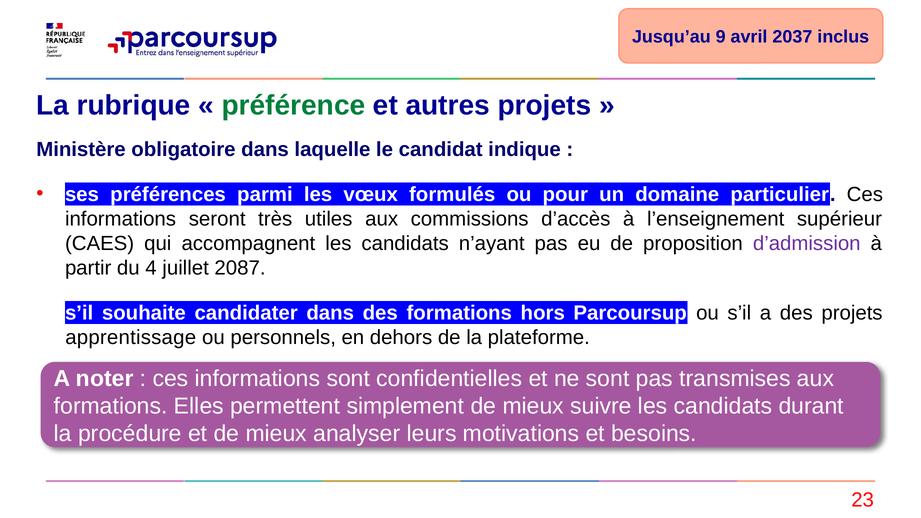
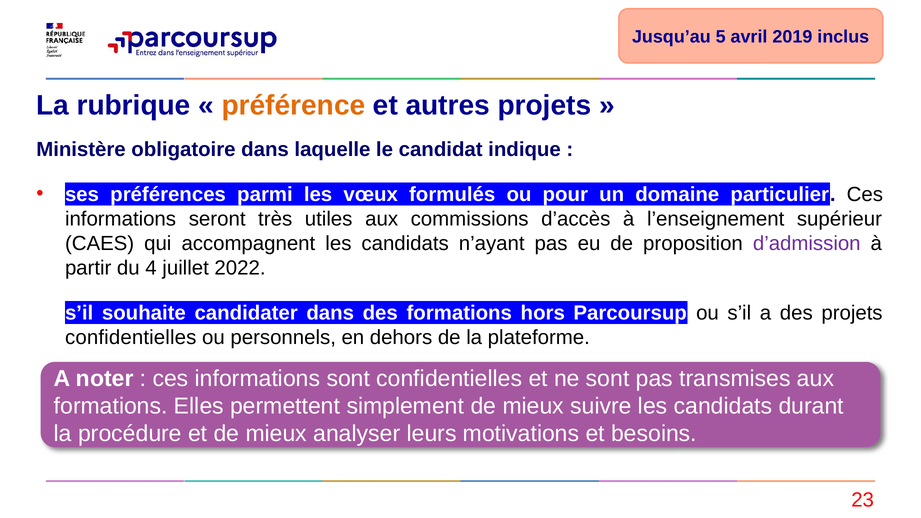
9: 9 -> 5 (721, 37)
2037: 2037 -> 2019 (792, 37)
préférence colour: green -> orange (294, 106)
2087: 2087 -> 2022 (240, 268)
apprentissage: apprentissage -> confidentielles (131, 338)
